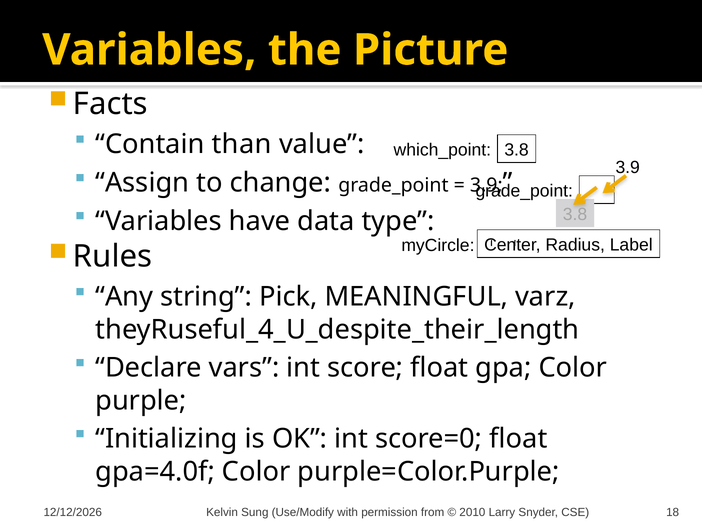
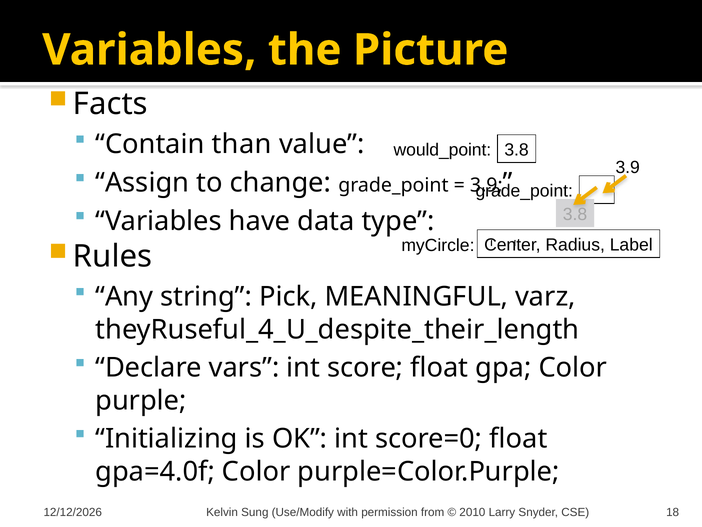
which_point: which_point -> would_point (442, 150)
